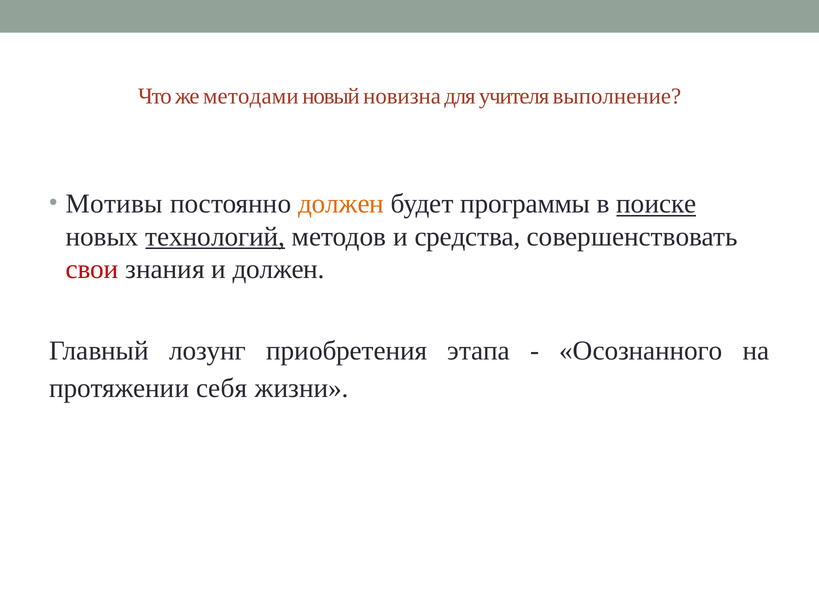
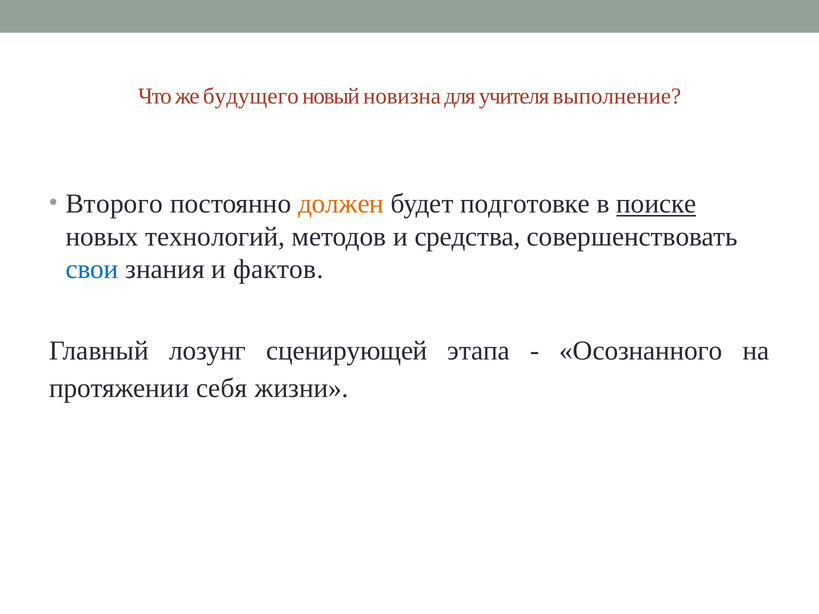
методами: методами -> будущего (251, 96)
Мотивы: Мотивы -> Второго (114, 204)
программы: программы -> подготовке (525, 204)
технологий underline: present -> none (215, 237)
свои colour: red -> blue (92, 269)
и должен: должен -> фактов (278, 269)
приобретения: приобретения -> сценирующей (347, 351)
